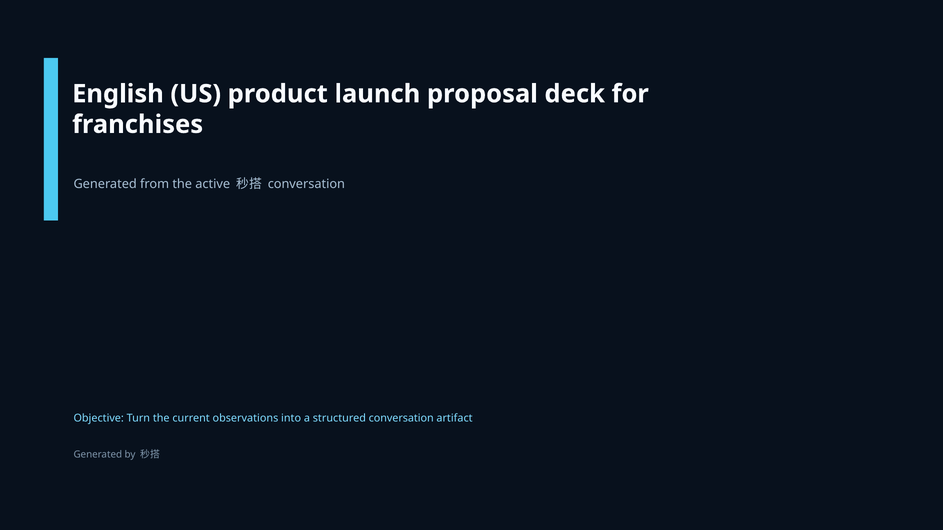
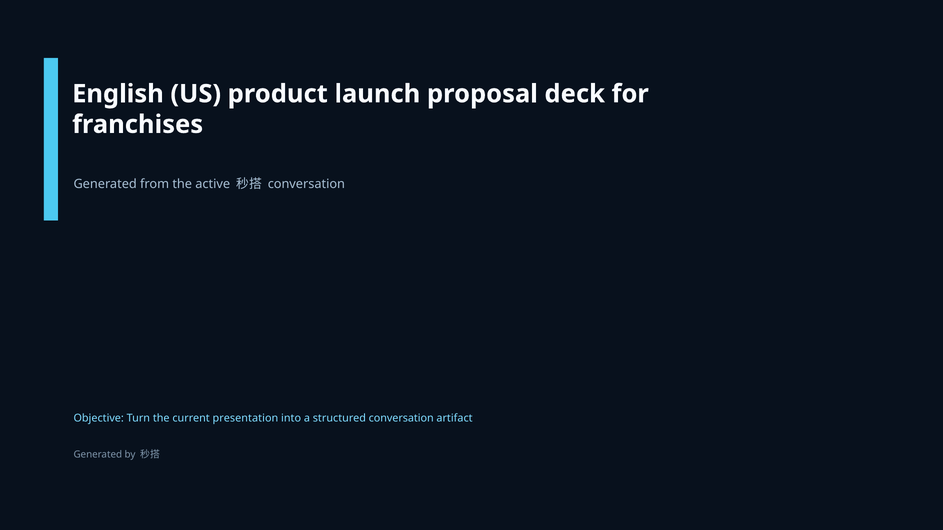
observations: observations -> presentation (245, 419)
